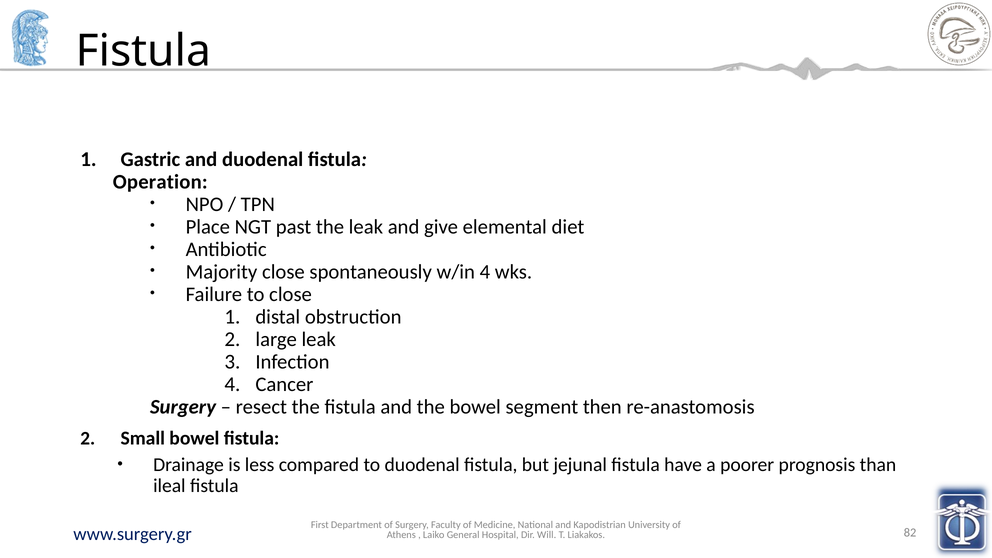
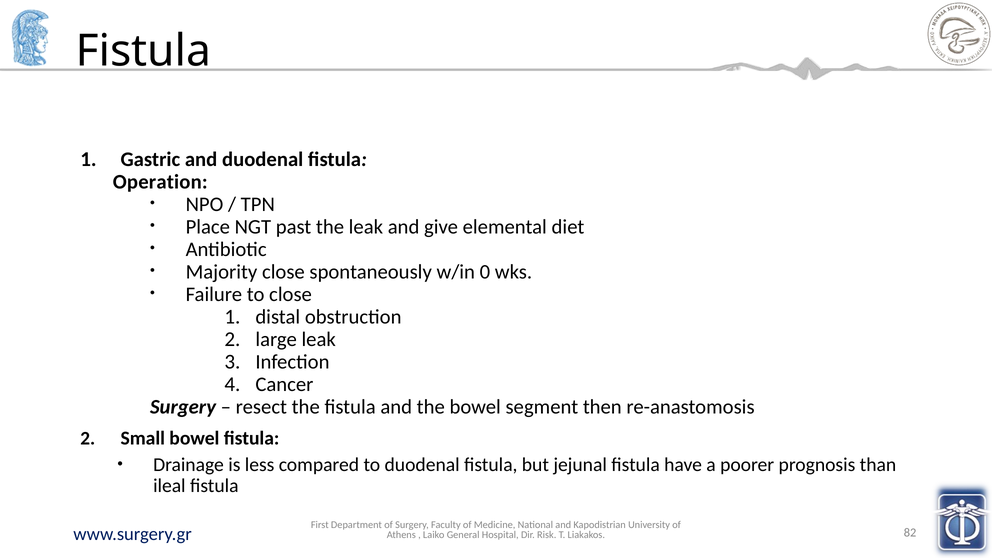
w/in 4: 4 -> 0 (485, 272)
Will: Will -> Risk (547, 535)
